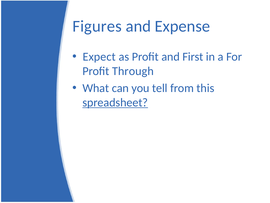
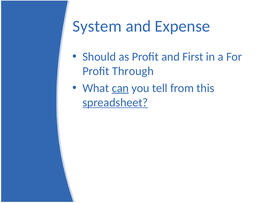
Figures: Figures -> System (97, 26)
Expect: Expect -> Should (99, 57)
can underline: none -> present (120, 88)
